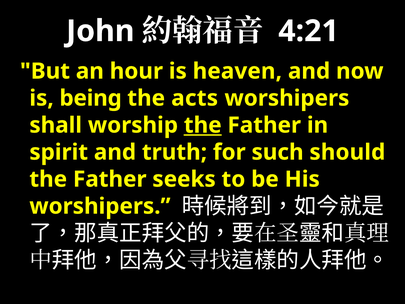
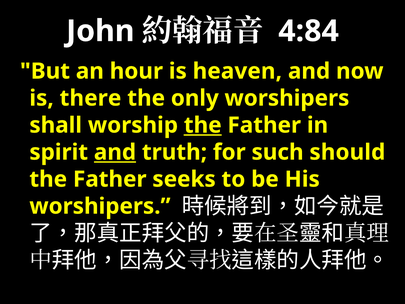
4:21: 4:21 -> 4:84 (309, 31)
being: being -> there (90, 98)
acts: acts -> only (195, 98)
and underline: none -> present (115, 152)
